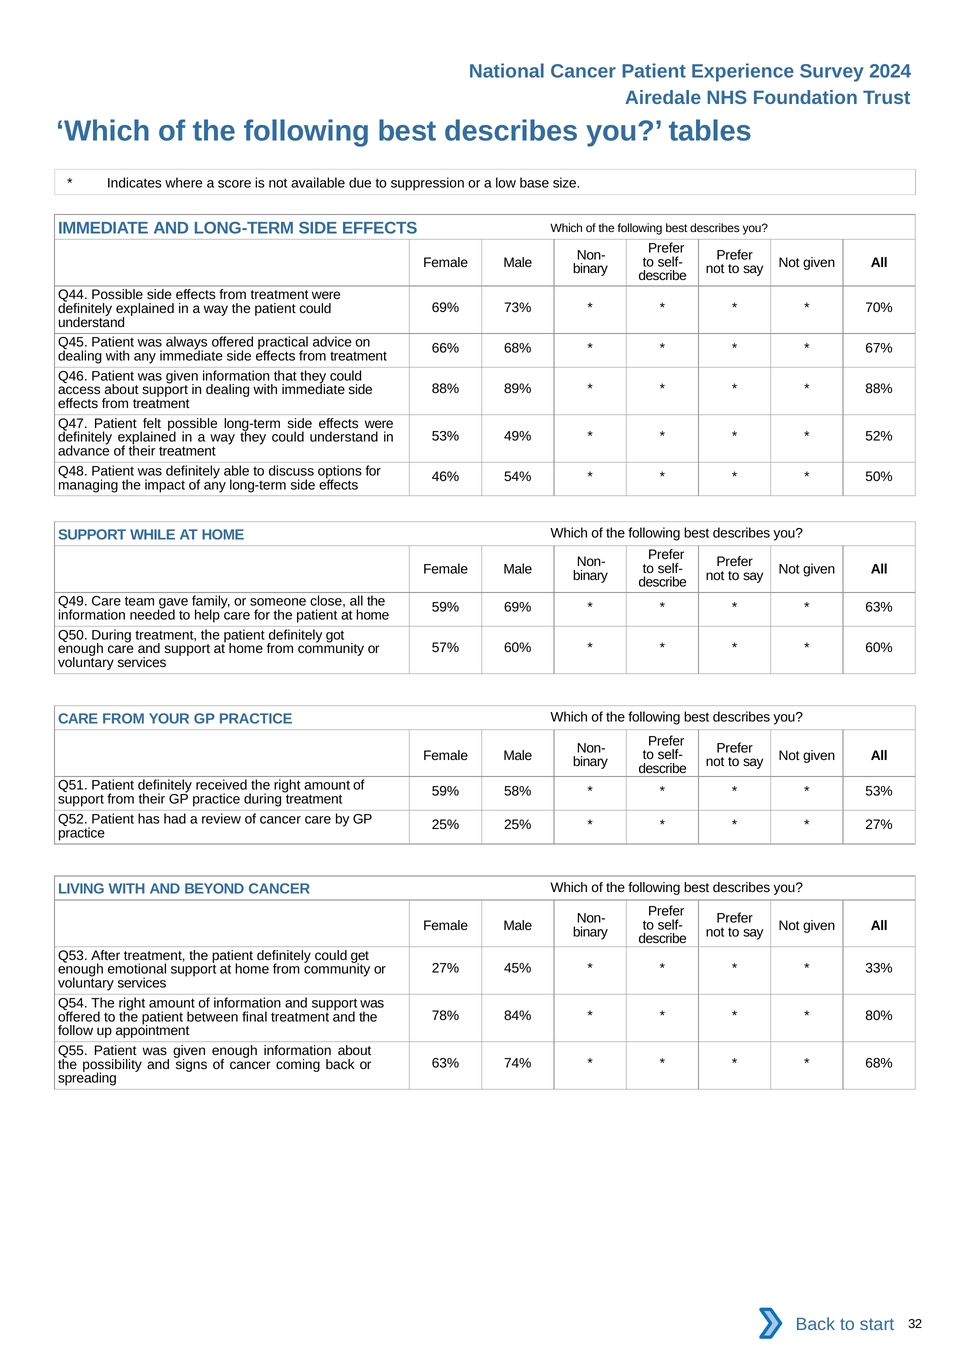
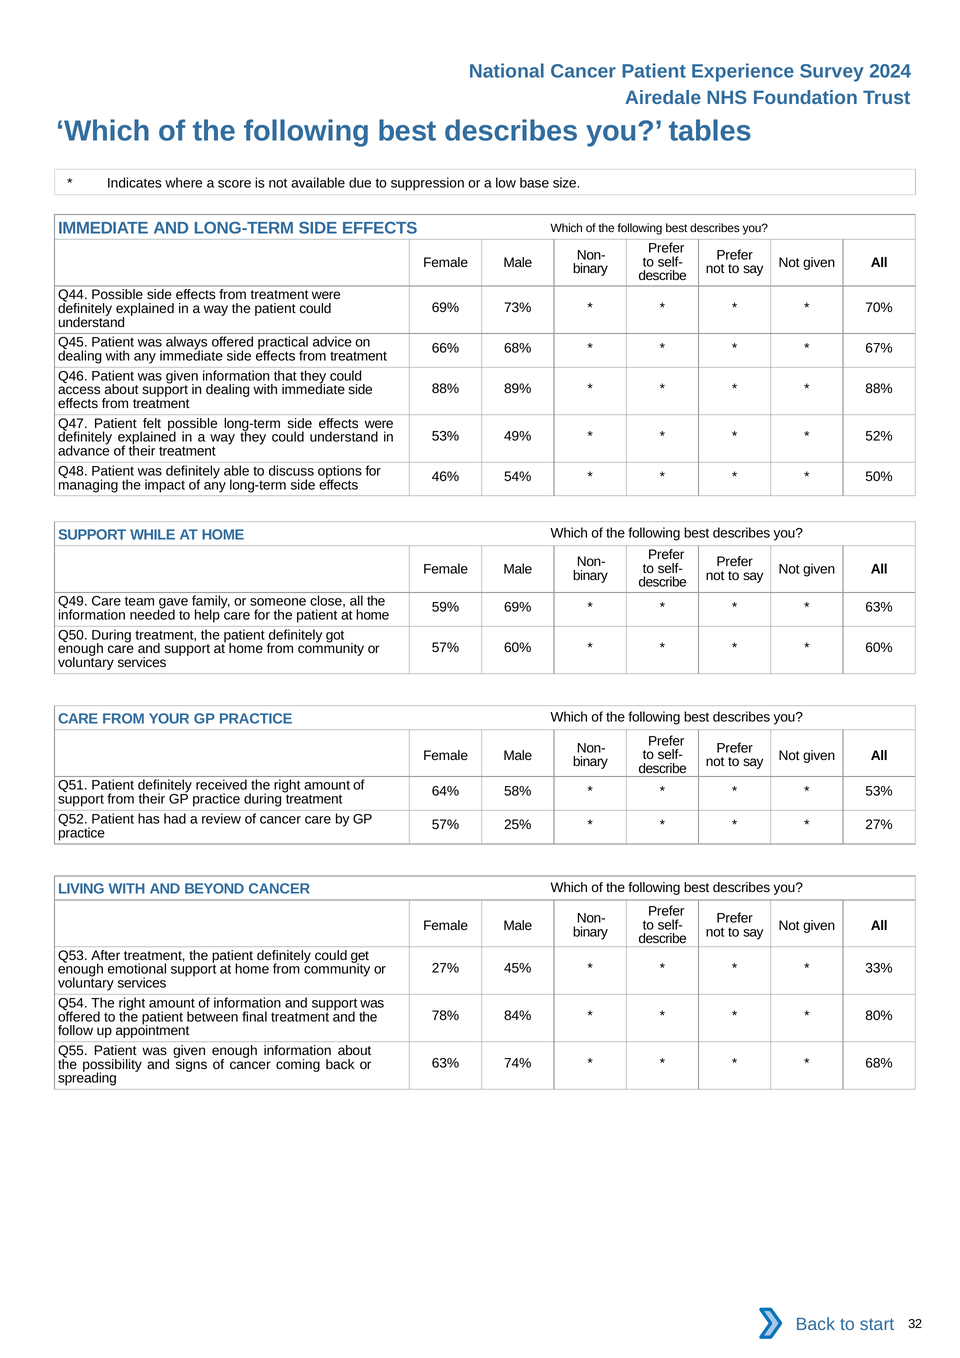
59%: 59% -> 64% (445, 792)
25%: 25% -> 57% (445, 825)
